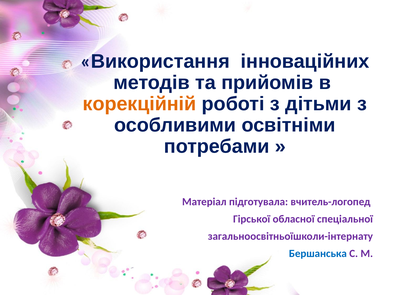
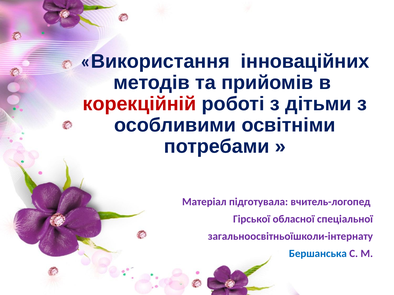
корекційній colour: orange -> red (139, 104)
